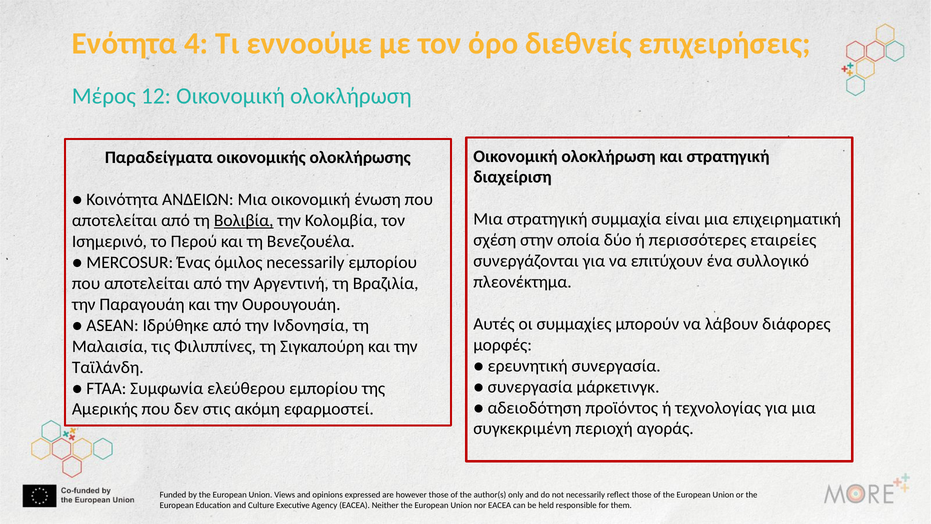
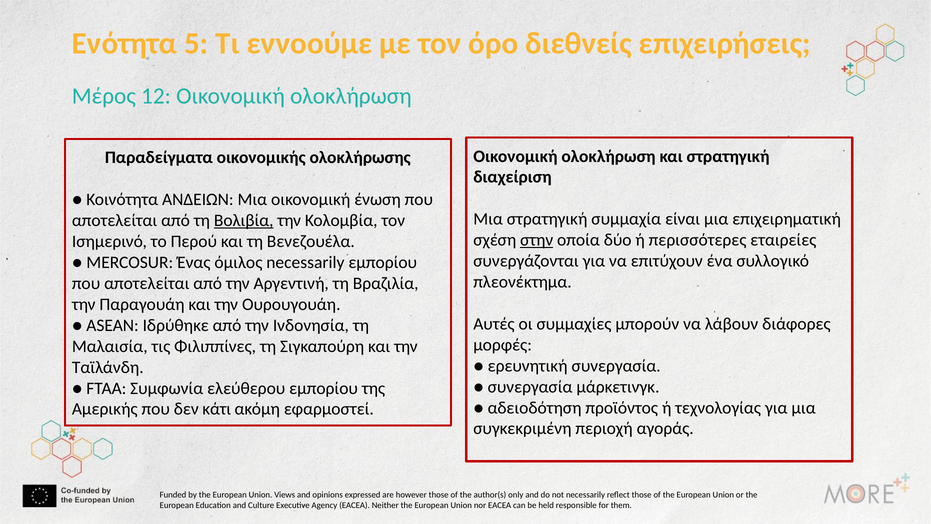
4: 4 -> 5 (196, 43)
στην underline: none -> present (537, 240)
στις: στις -> κάτι (217, 409)
